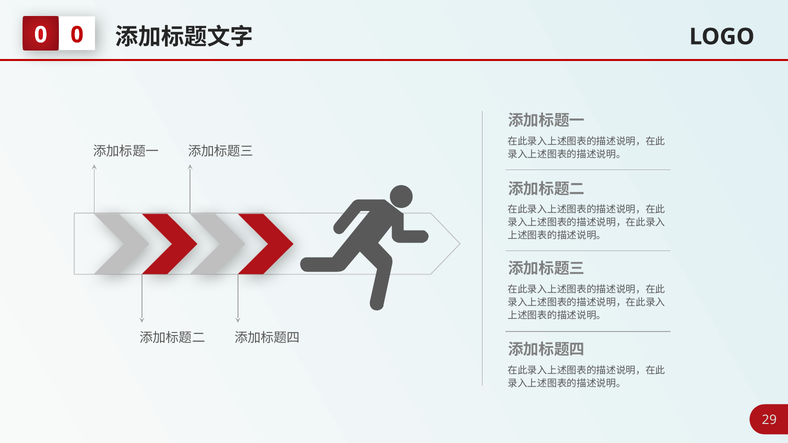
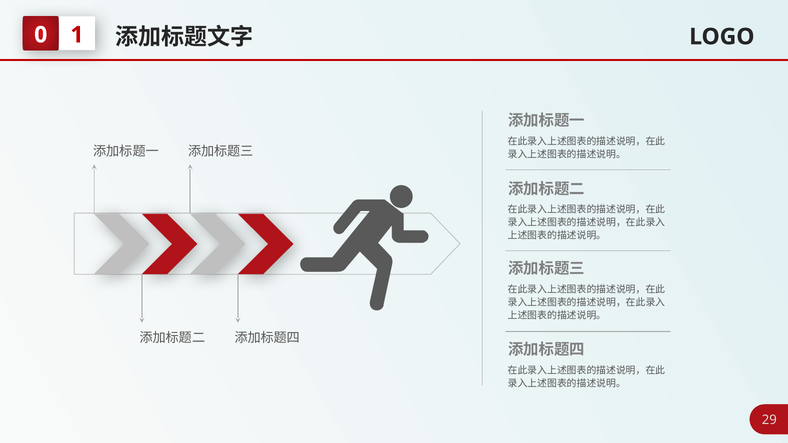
0: 0 -> 1 (77, 35)
